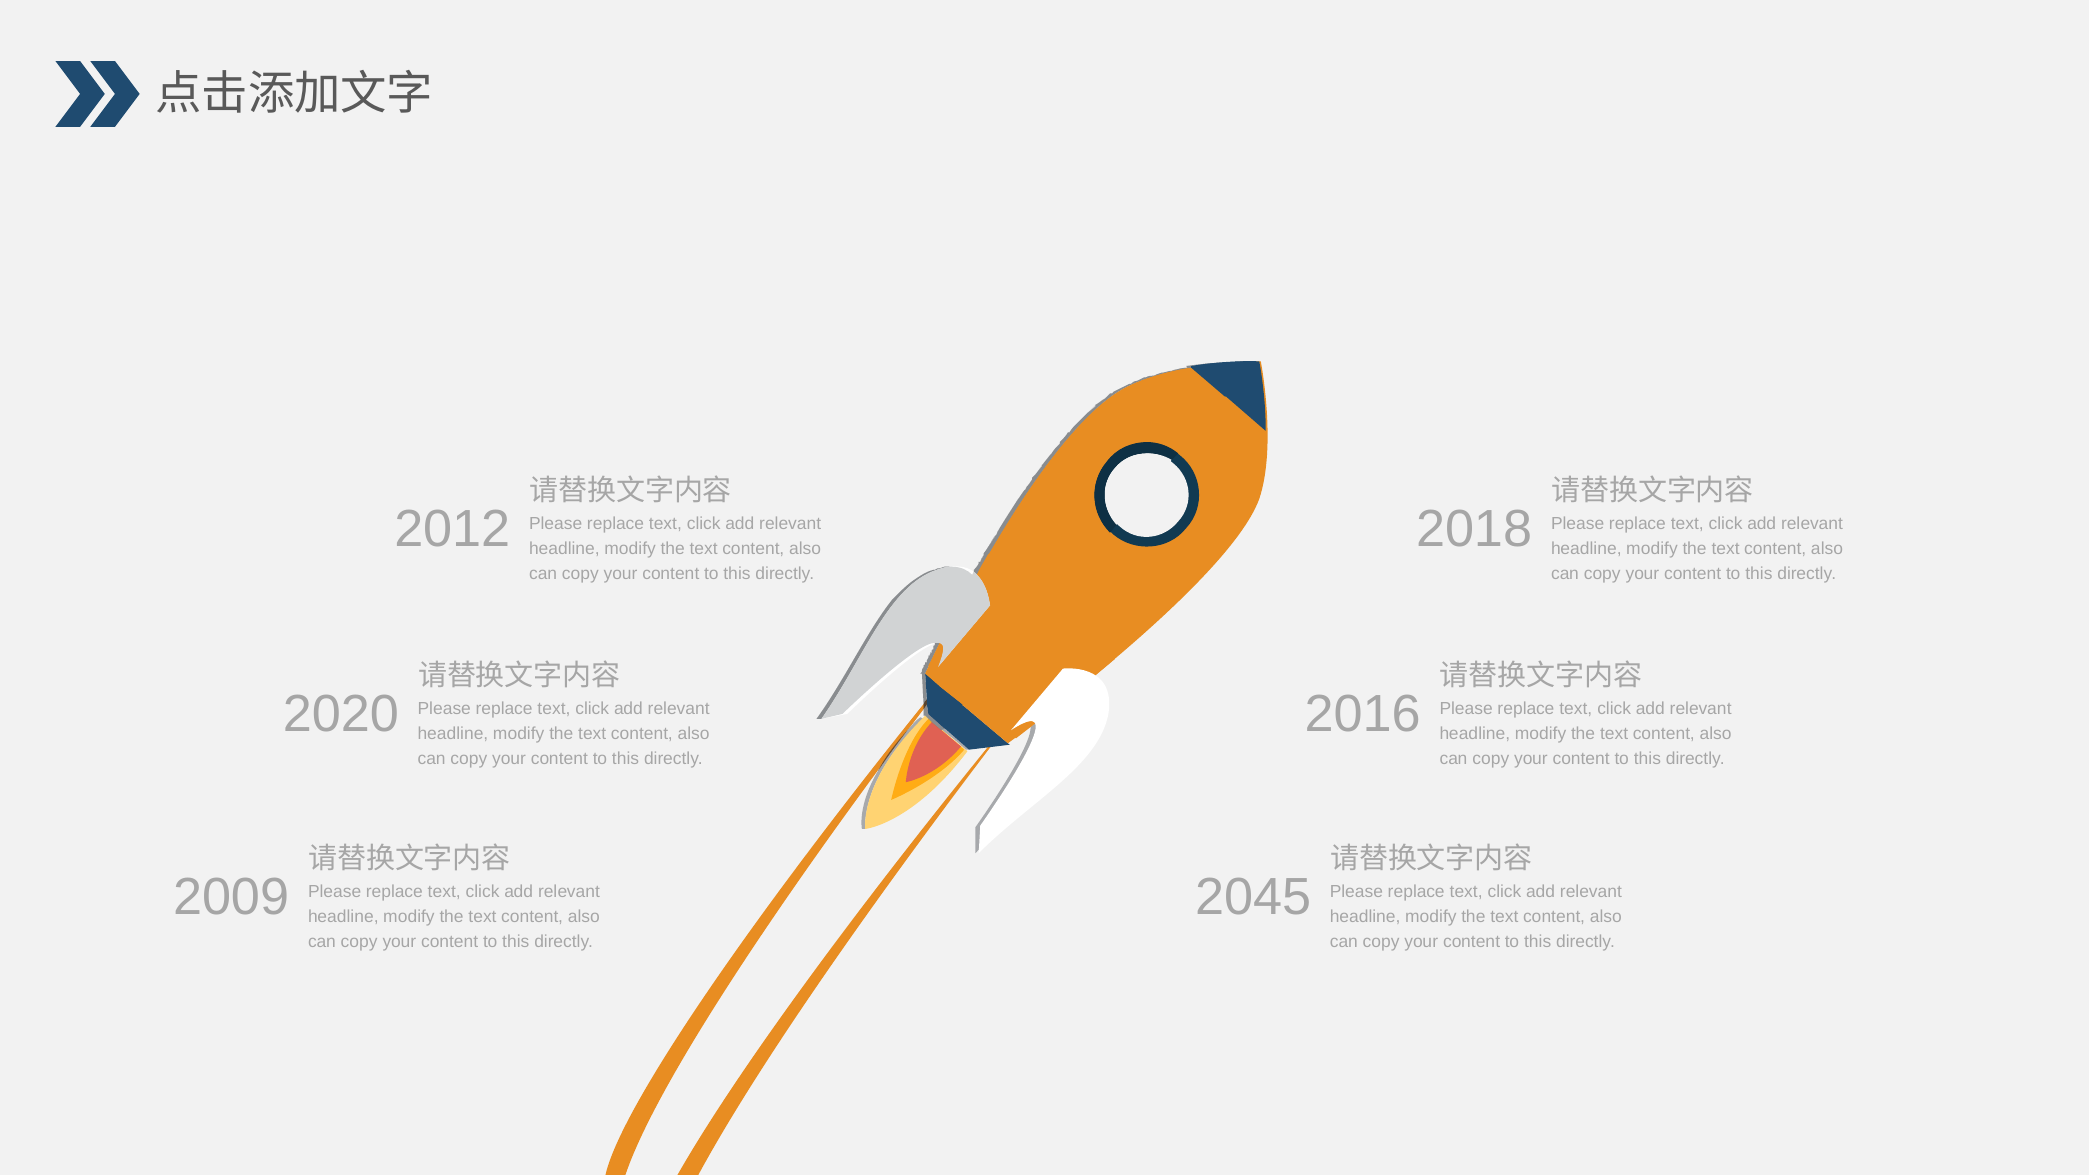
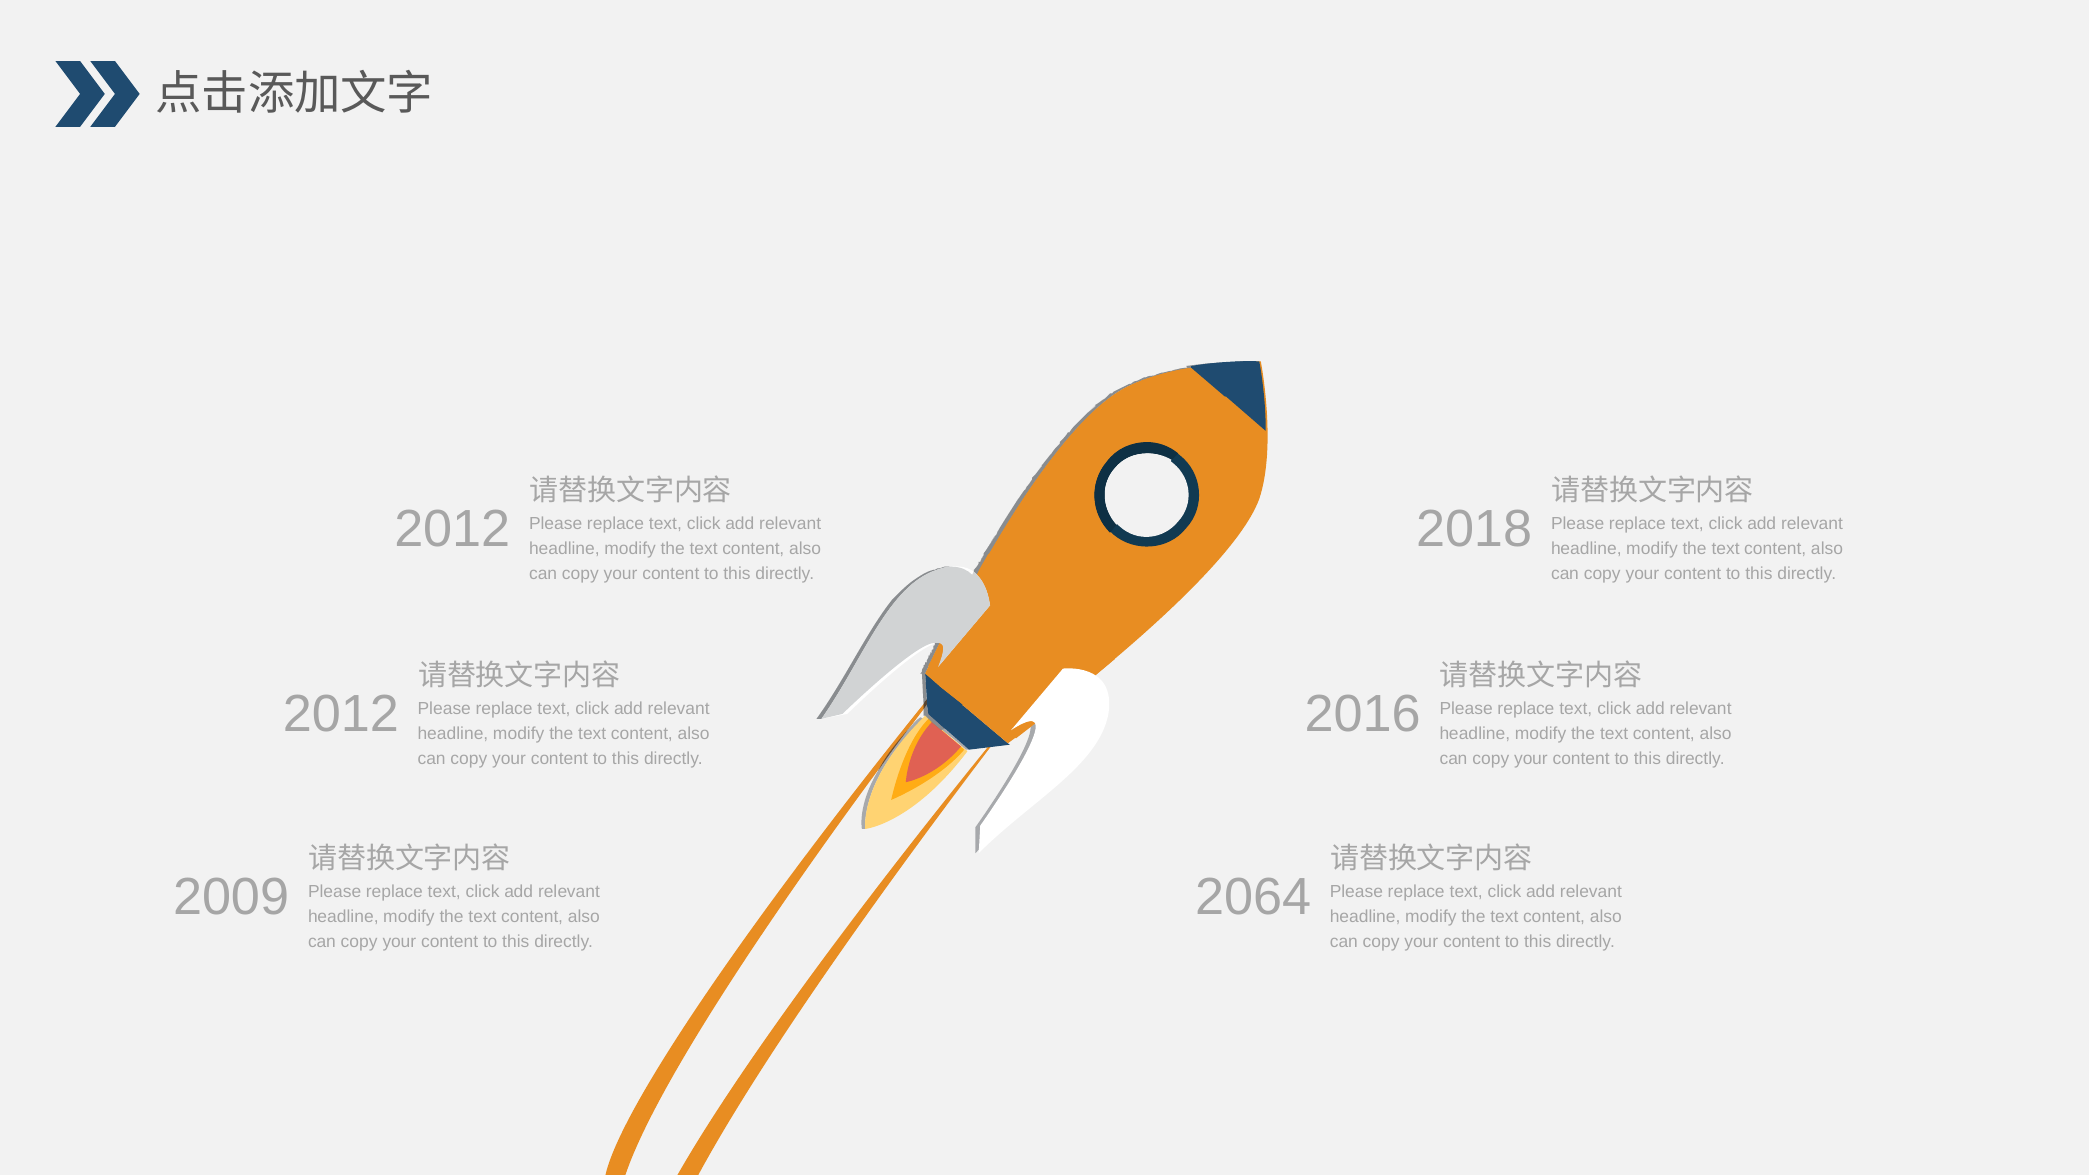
2020: 2020 -> 2012 (341, 715)
2045: 2045 -> 2064 (1253, 898)
